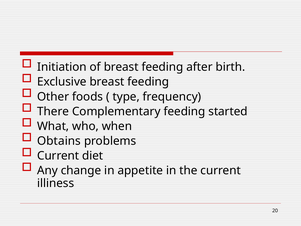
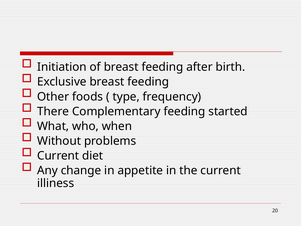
Obtains: Obtains -> Without (59, 141)
